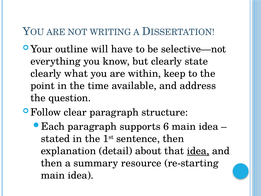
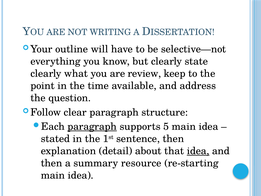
within: within -> review (144, 73)
paragraph underline: none -> present (92, 126)
6: 6 -> 5 (166, 126)
